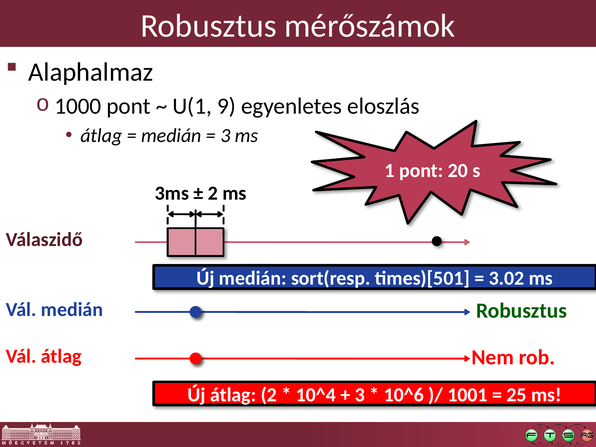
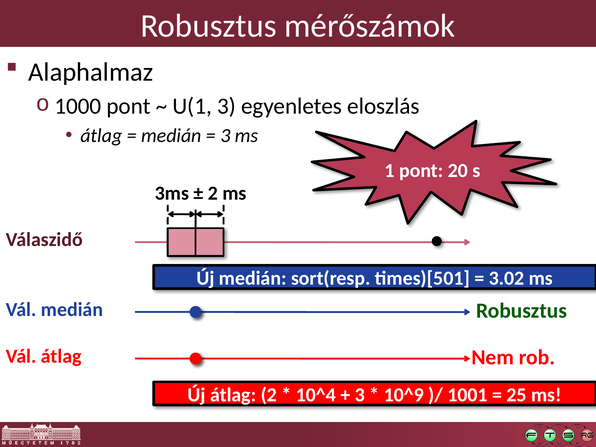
U(1 9: 9 -> 3 (226, 106)
10^6: 10^6 -> 10^9 (404, 395)
